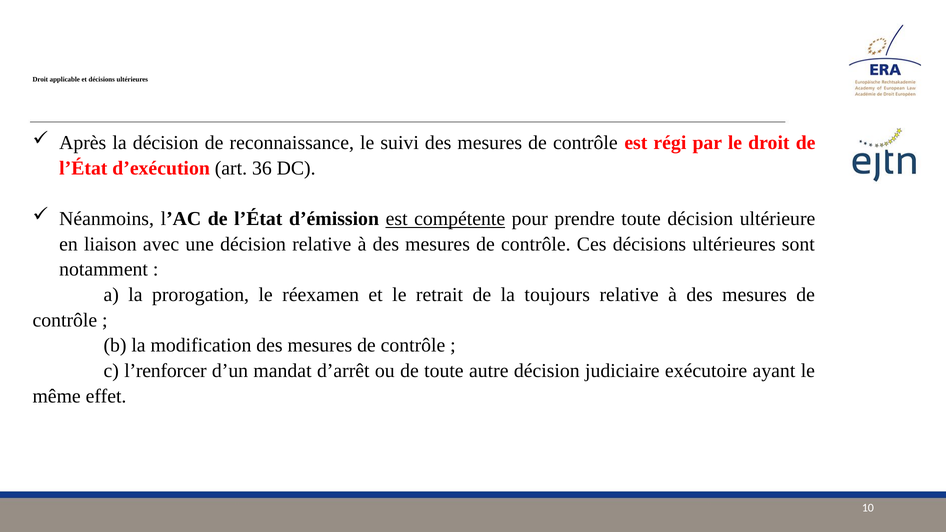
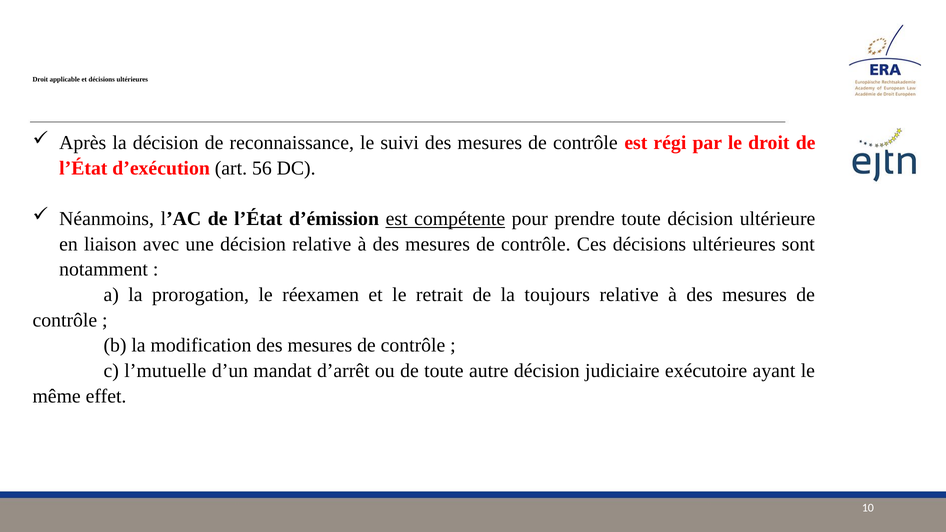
36: 36 -> 56 (262, 168)
l’renforcer: l’renforcer -> l’mutuelle (165, 371)
